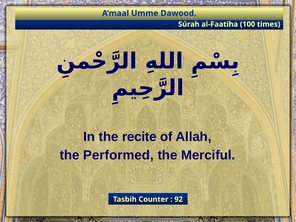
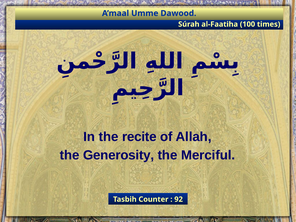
Performed: Performed -> Generosity (119, 155)
